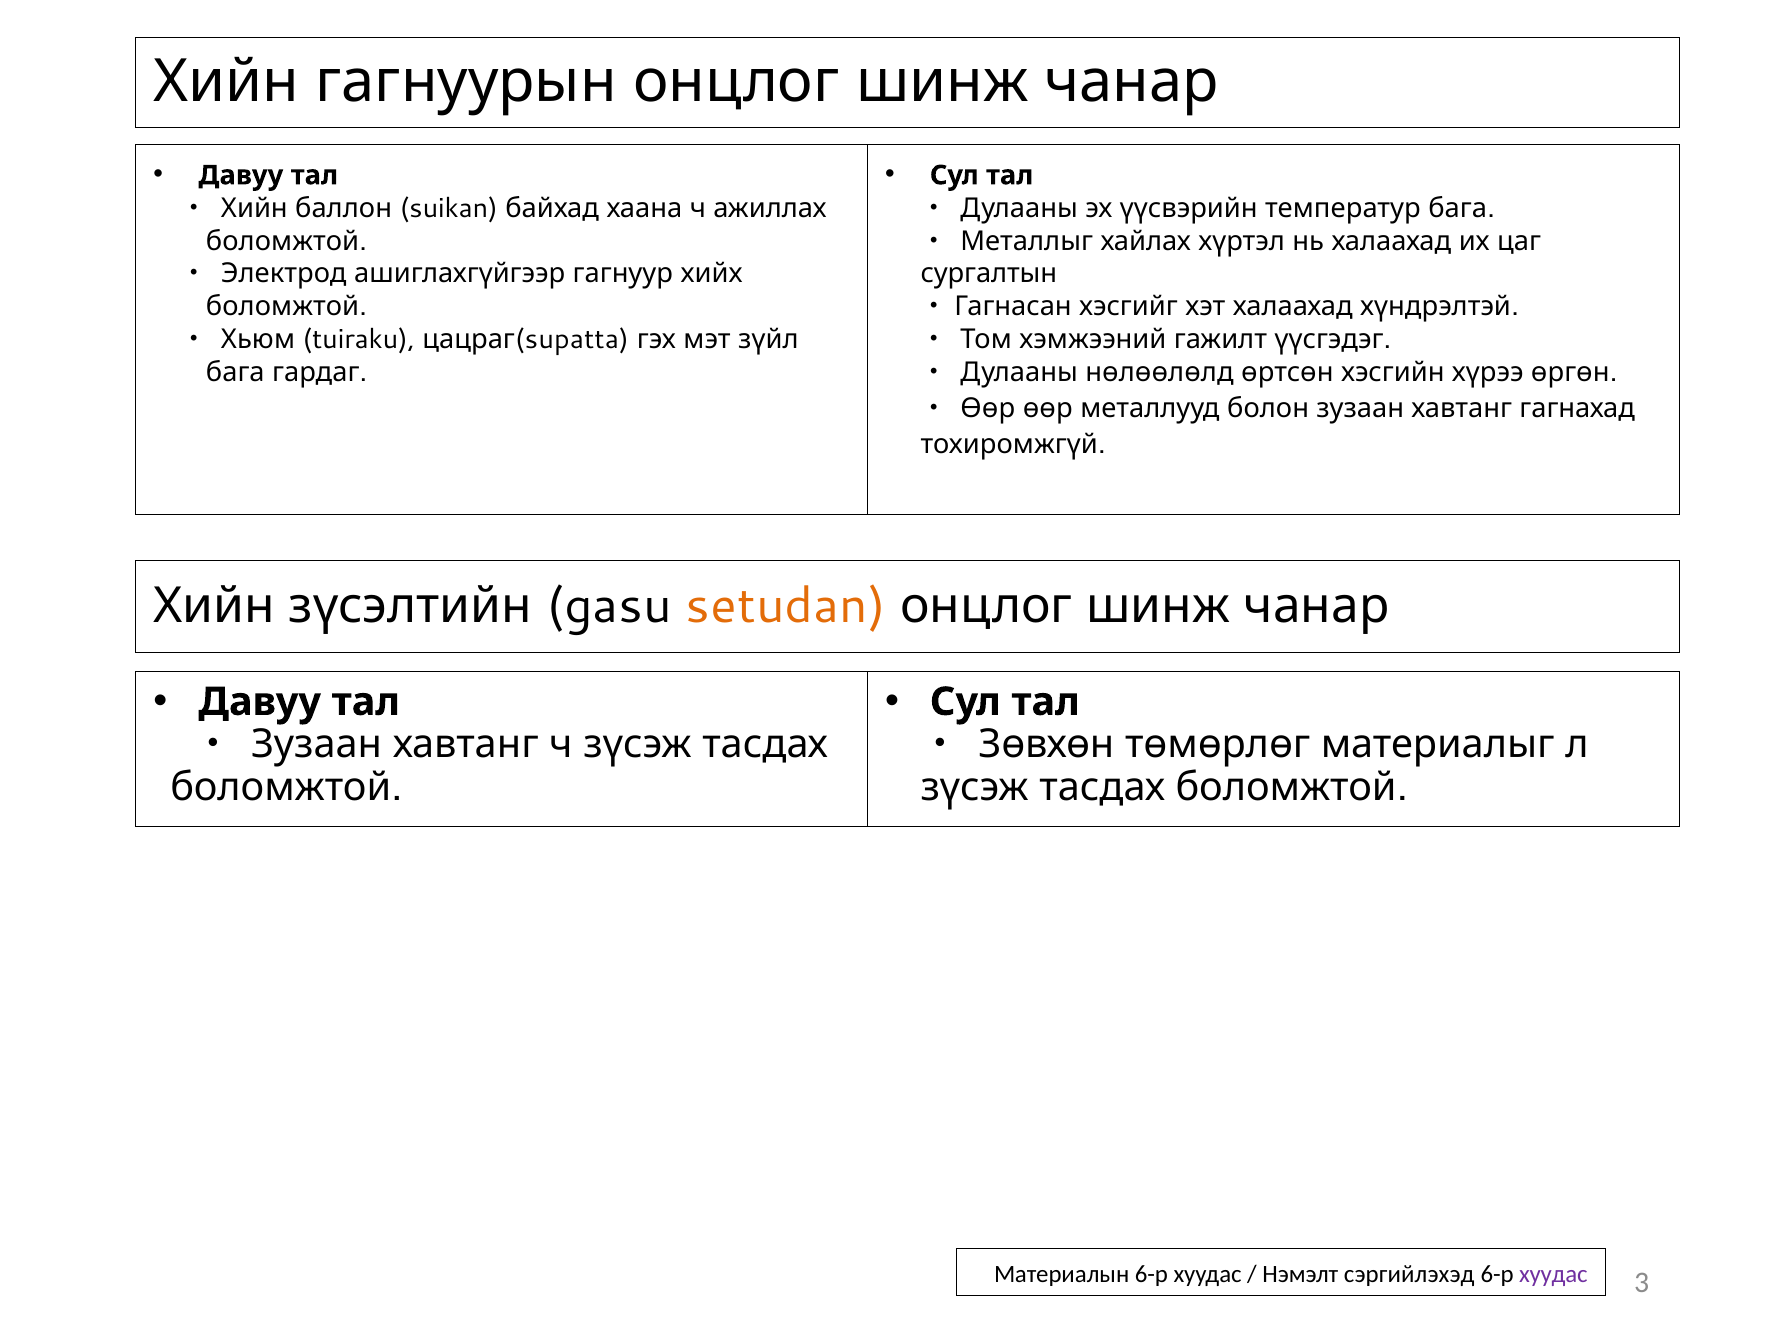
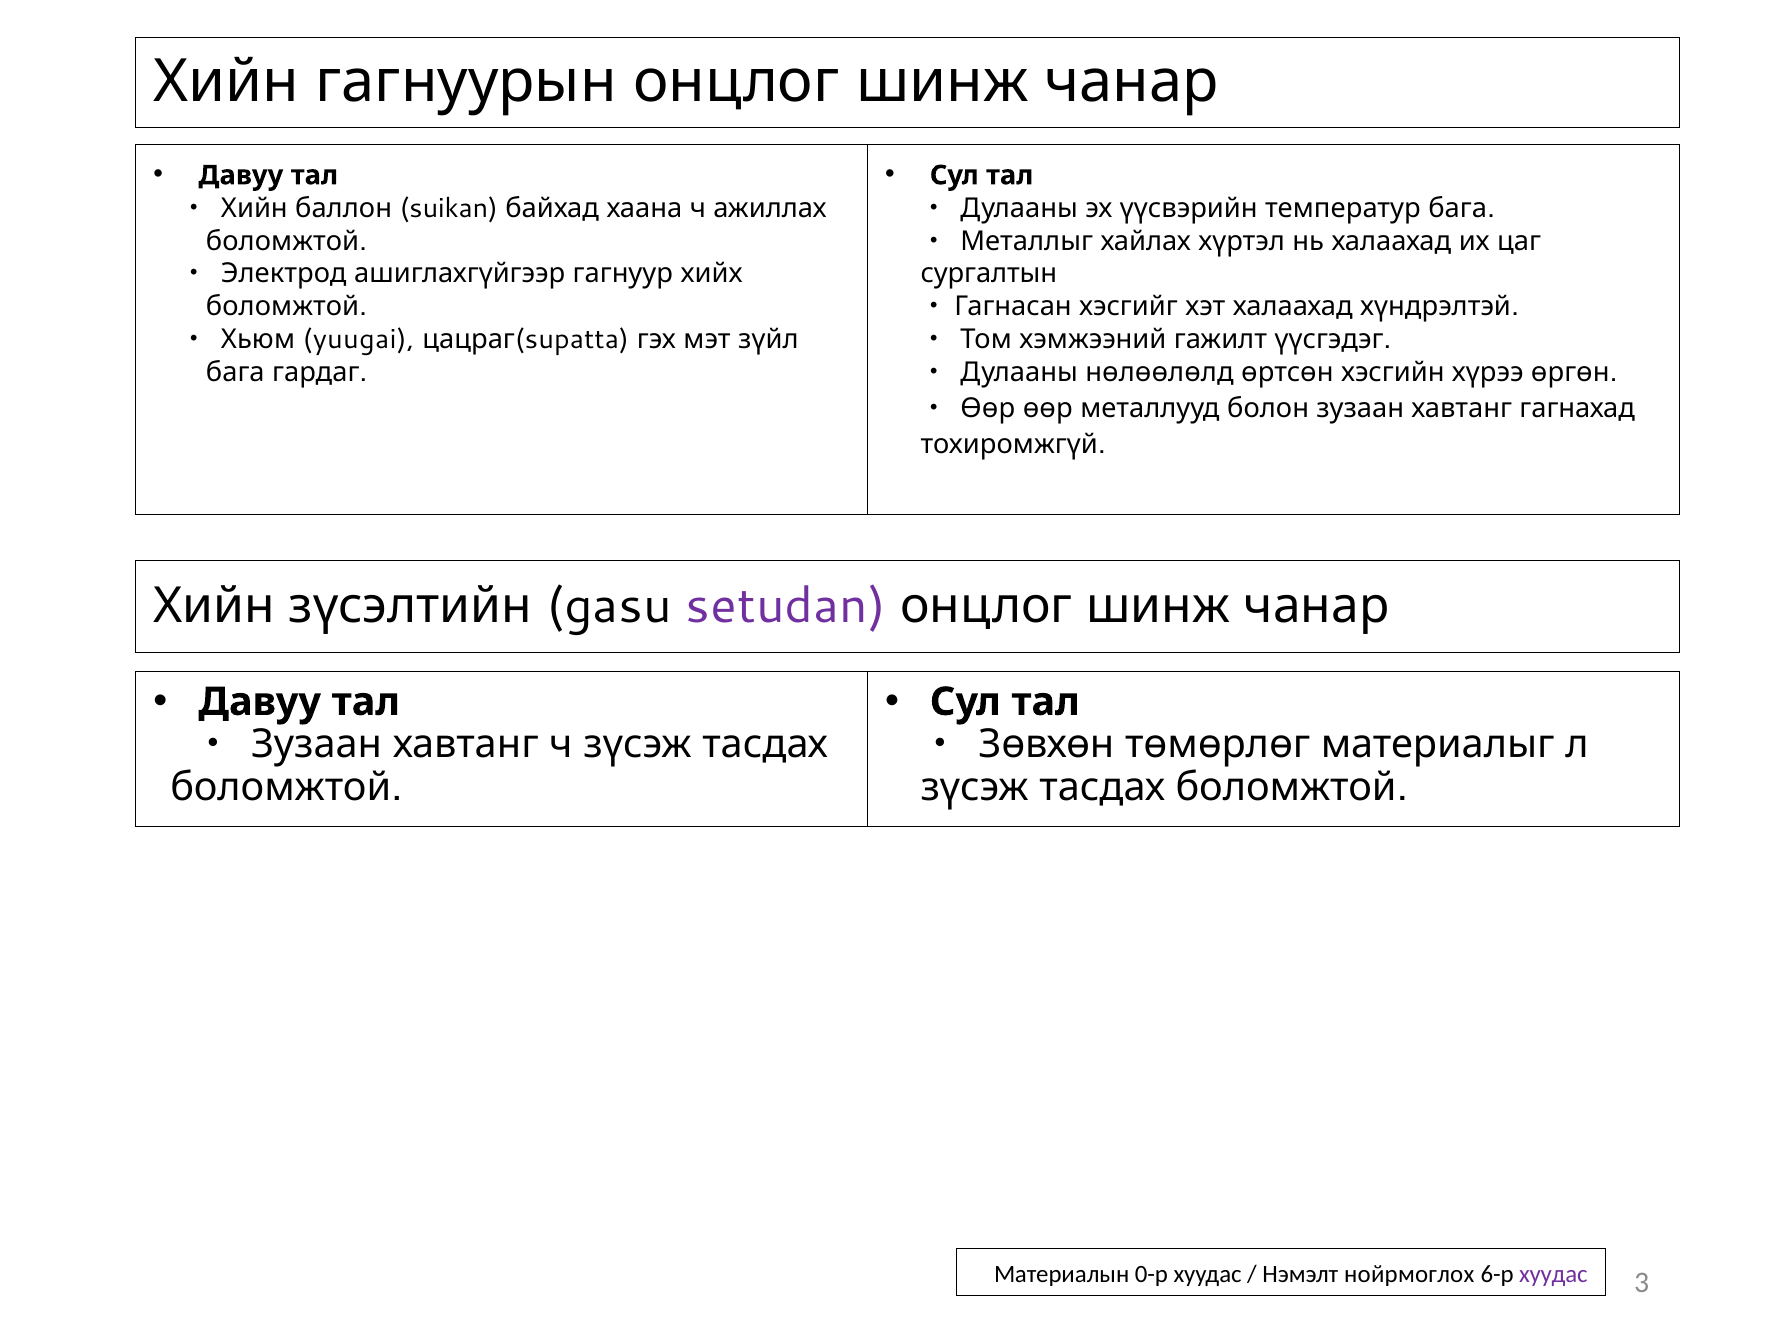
tuiraku: tuiraku -> yuugai (359, 339)
setudan colour: orange -> purple (786, 606)
Материалын 6-р: 6-р -> 0-р (1151, 1273)
сэргийлэхэд: сэргийлэхэд -> нойрмоглох (1409, 1273)
